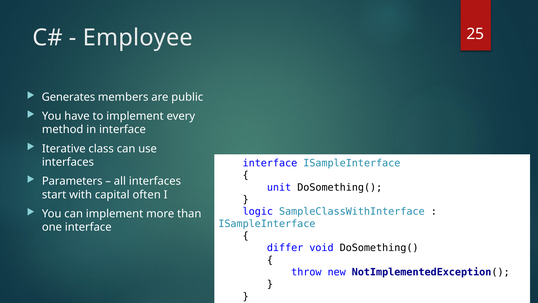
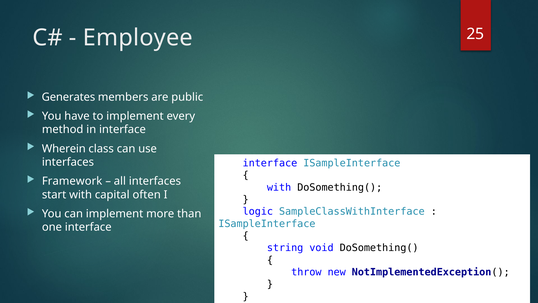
Iterative: Iterative -> Wherein (64, 148)
Parameters: Parameters -> Framework (72, 181)
unit: unit -> with (279, 187)
differ: differ -> string (285, 248)
